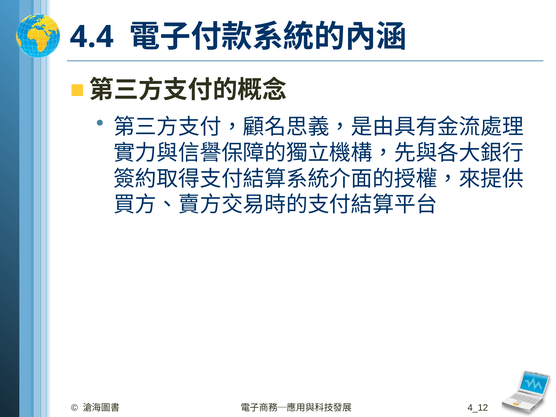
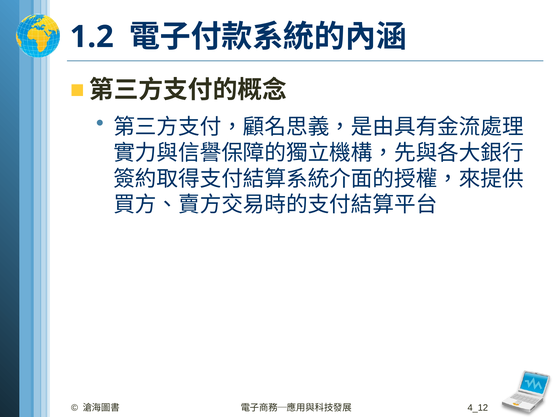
4.4: 4.4 -> 1.2 (92, 37)
